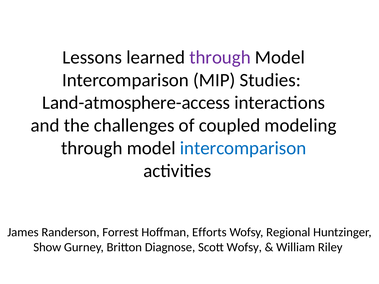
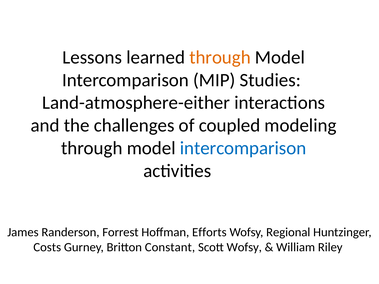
through colour: purple -> orange (220, 57)
Land-atmosphere-access: Land-atmosphere-access -> Land-atmosphere-either (136, 103)
Show: Show -> Costs (47, 247)
Diagnose: Diagnose -> Constant (170, 247)
